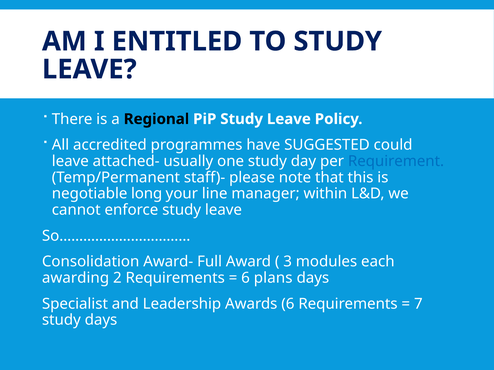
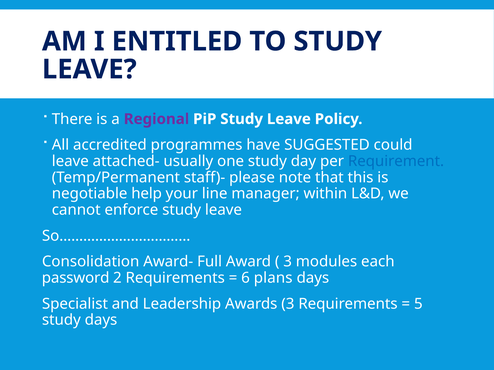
Regional colour: black -> purple (156, 119)
long: long -> help (147, 194)
awarding: awarding -> password (76, 278)
Awards 6: 6 -> 3 (288, 304)
7: 7 -> 5 (418, 304)
